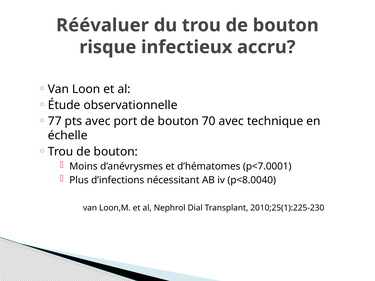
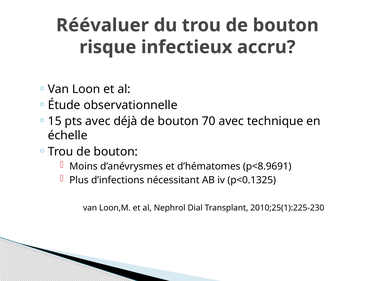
77: 77 -> 15 (55, 121)
port: port -> déjà (126, 121)
p<7.0001: p<7.0001 -> p<8.9691 (267, 166)
p<8.0040: p<8.0040 -> p<0.1325 (252, 180)
